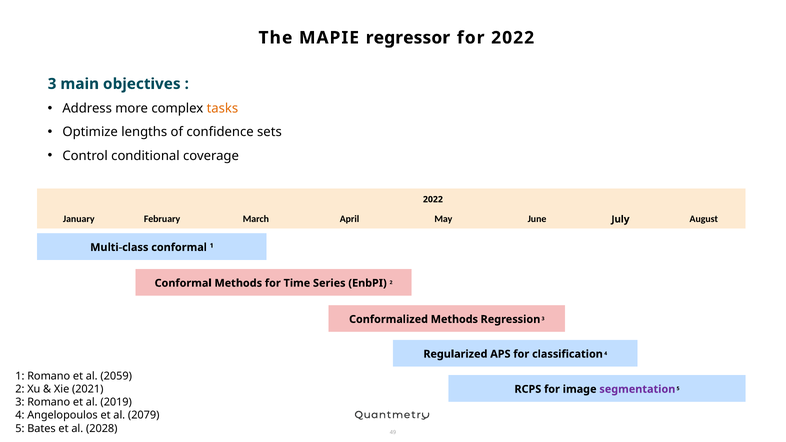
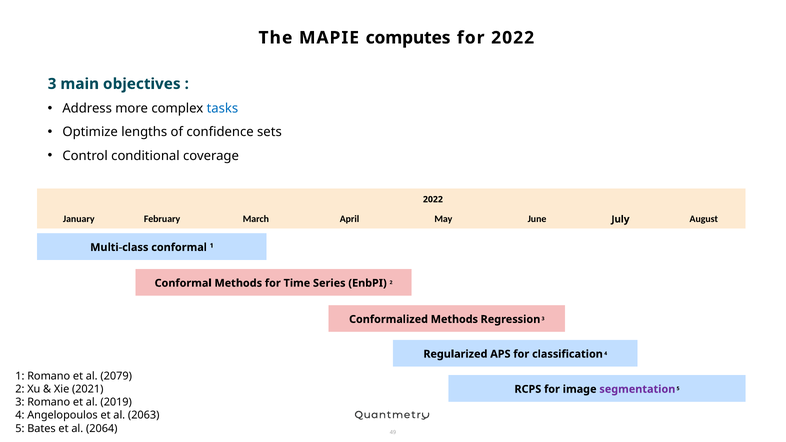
regressor: regressor -> computes (408, 38)
tasks colour: orange -> blue (222, 109)
2059: 2059 -> 2079 (116, 376)
2079: 2079 -> 2063 (144, 415)
2028: 2028 -> 2064 (102, 429)
